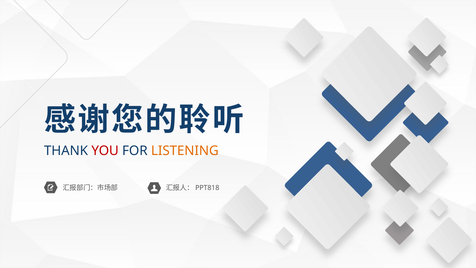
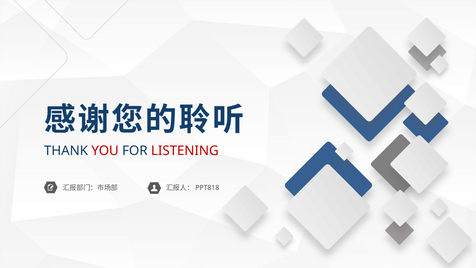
LISTENING colour: orange -> red (185, 151)
